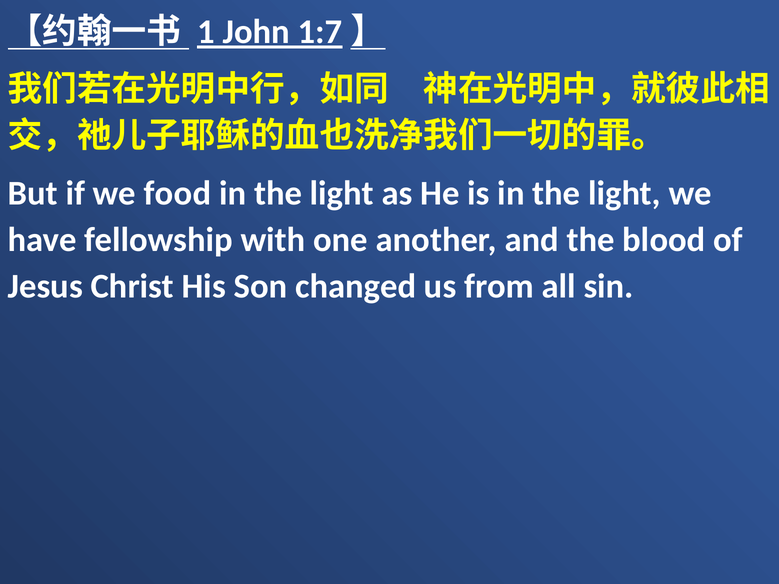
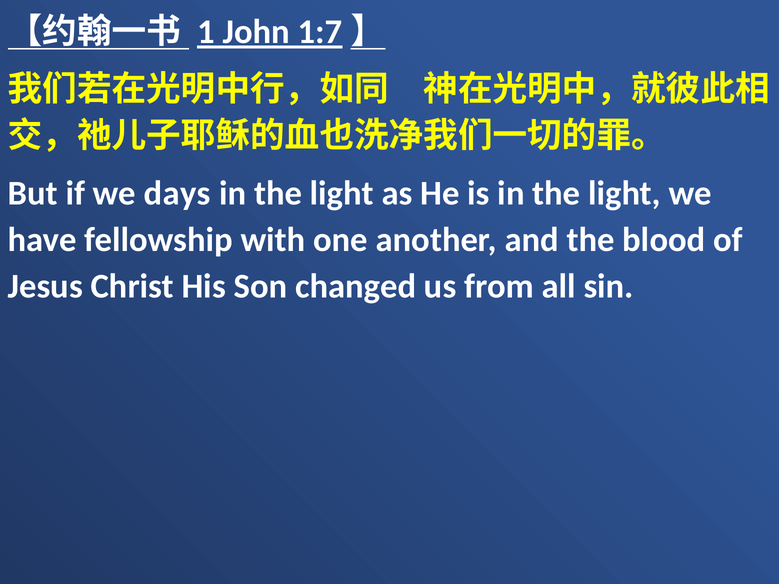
food: food -> days (177, 193)
